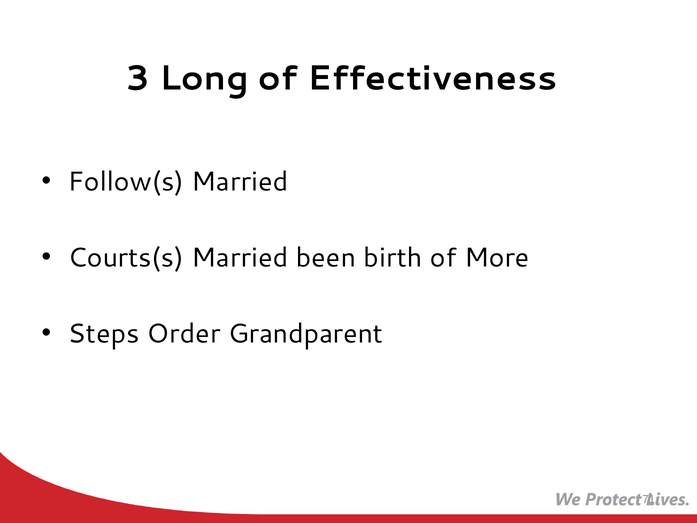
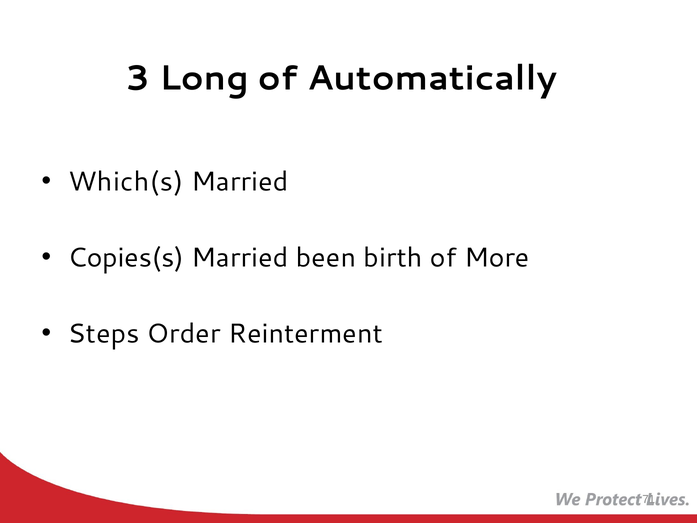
Effectiveness: Effectiveness -> Automatically (432, 78)
Follow(s: Follow(s -> Which(s (126, 182)
Courts(s: Courts(s -> Copies(s (126, 258)
Grandparent: Grandparent -> Reinterment (305, 334)
